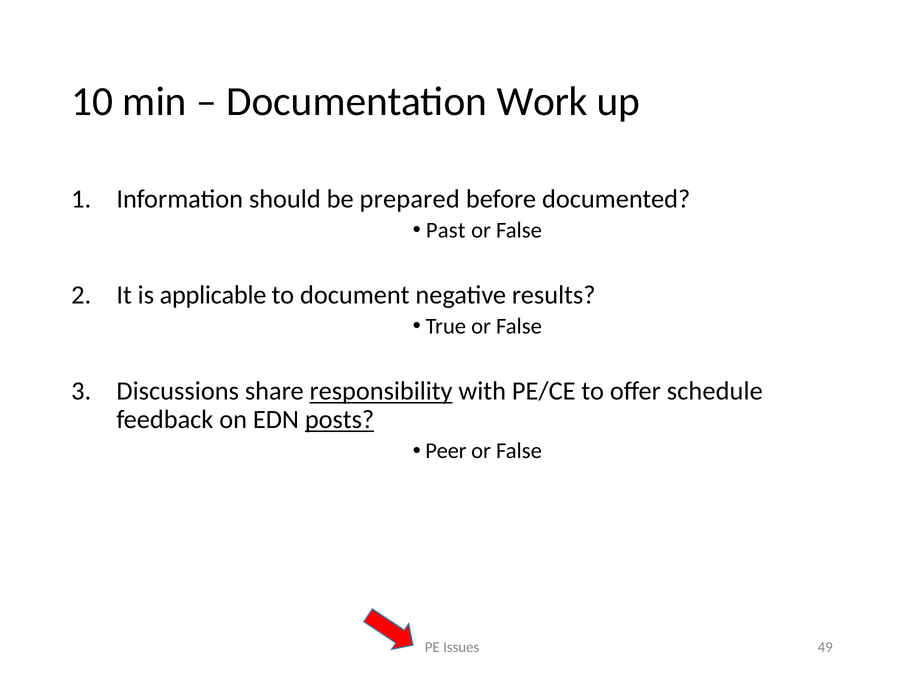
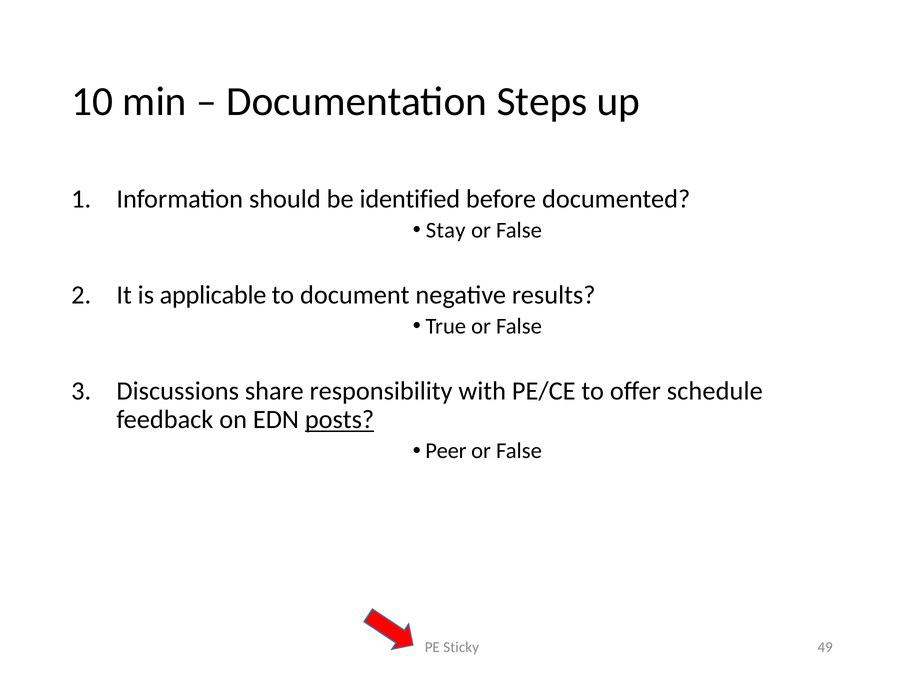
Work: Work -> Steps (542, 101)
prepared: prepared -> identified (410, 199)
Past: Past -> Stay (446, 230)
responsibility underline: present -> none (381, 391)
Issues: Issues -> Sticky (461, 647)
